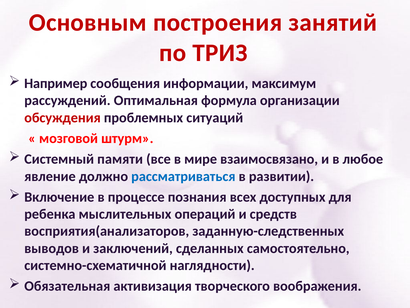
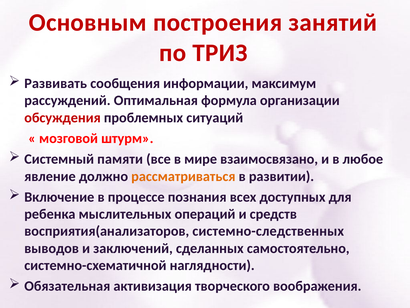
Например: Например -> Развивать (56, 83)
рассматриваться colour: blue -> orange (183, 176)
заданную-следственных: заданную-следственных -> системно-следственных (268, 231)
